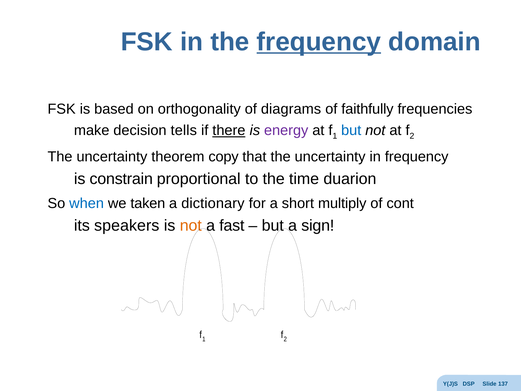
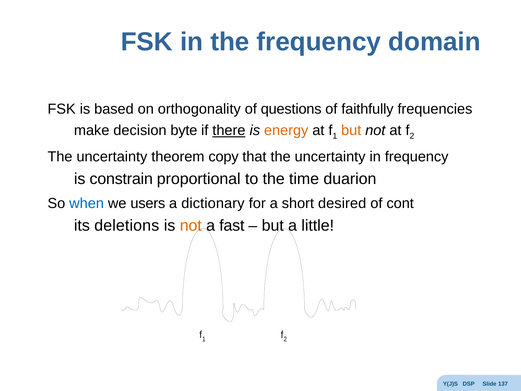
frequency underline: present -> none (319, 42)
diagrams: diagrams -> questions (291, 109)
tells: tells -> byte (184, 130)
energy colour: purple -> orange (286, 130)
but colour: blue -> orange (351, 130)
taken: taken -> users (148, 203)
multiply: multiply -> desired (342, 203)
speakers: speakers -> deletions (127, 225)
sign: sign -> little (318, 225)
